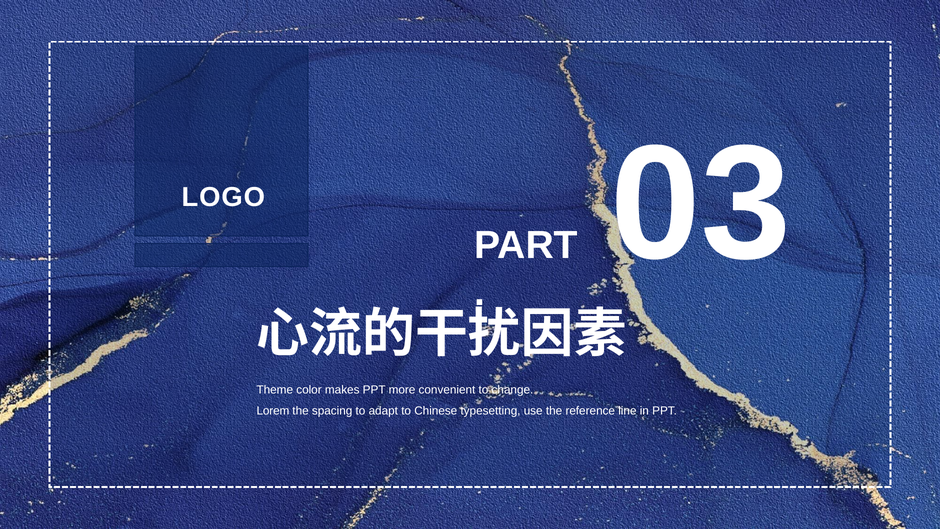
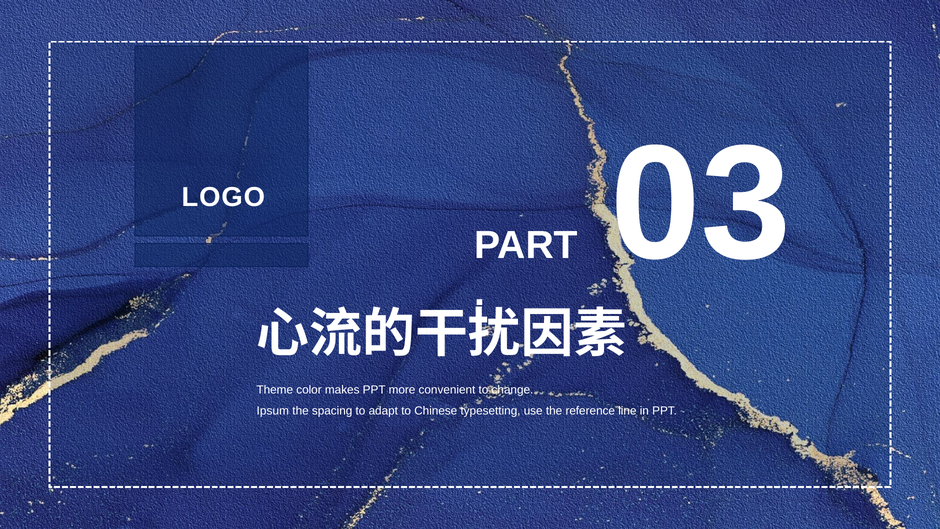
Lorem: Lorem -> Ipsum (273, 411)
